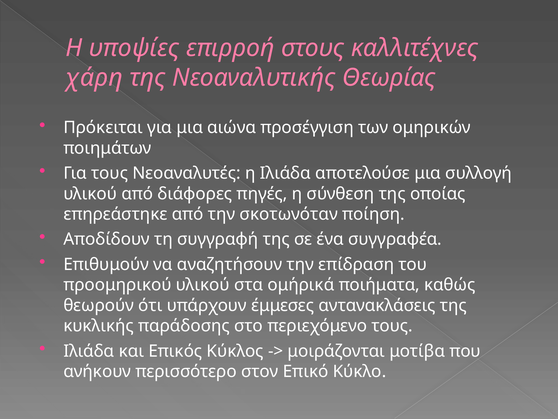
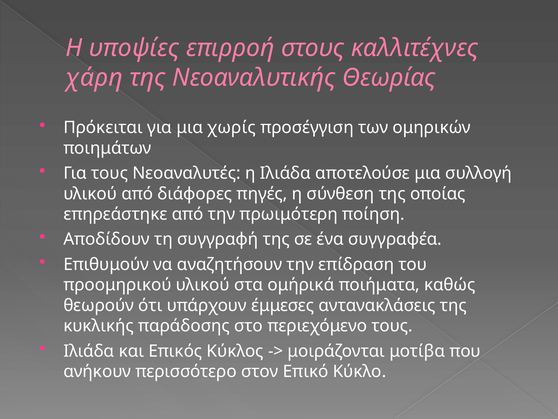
αιώνα: αιώνα -> χωρίς (232, 128)
σκοτωνόταν: σκοτωνόταν -> πρωιμότερη (289, 214)
